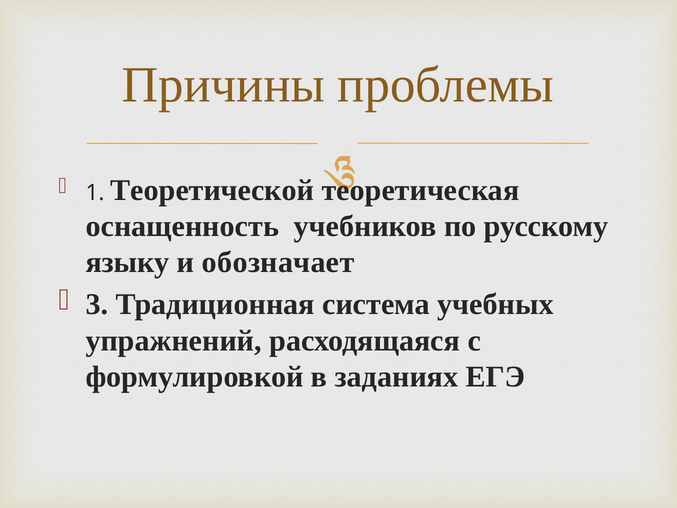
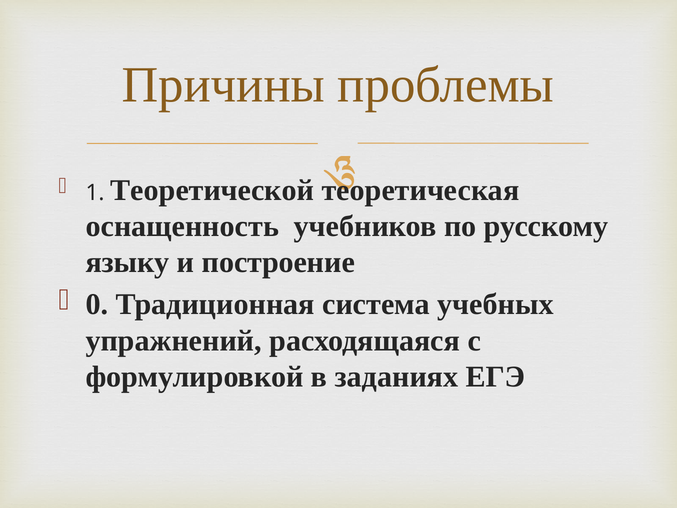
обозначает: обозначает -> построение (278, 262)
3: 3 -> 0 (97, 304)
